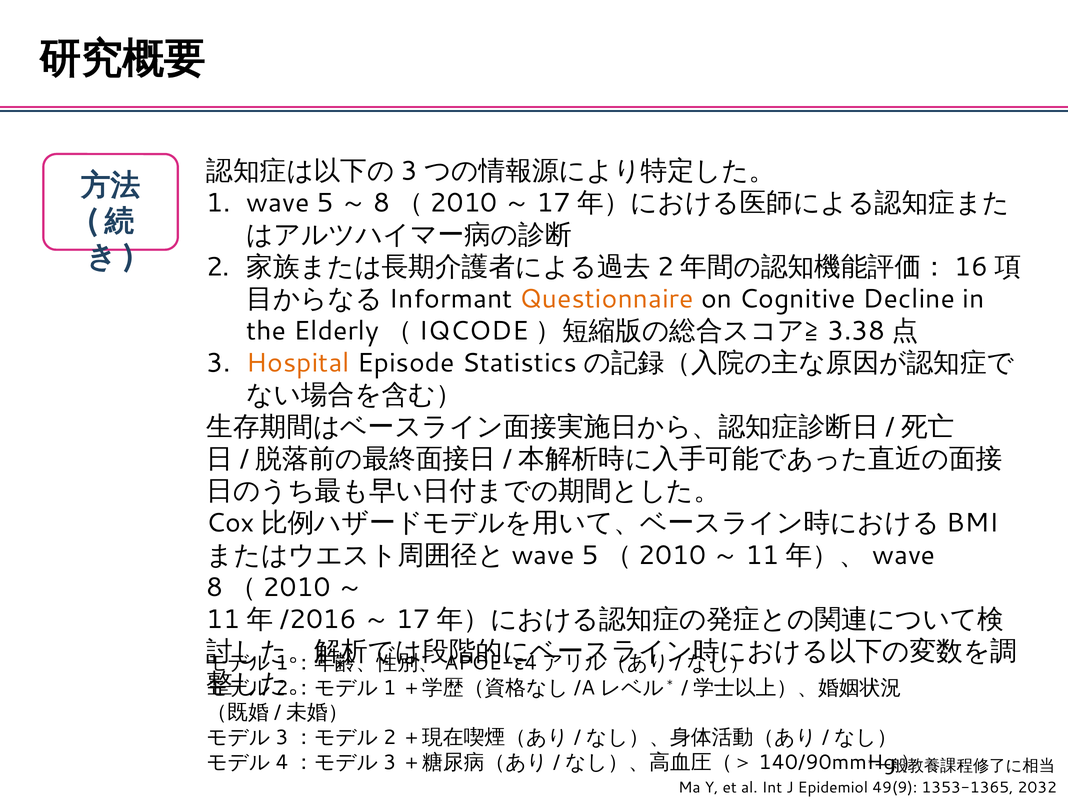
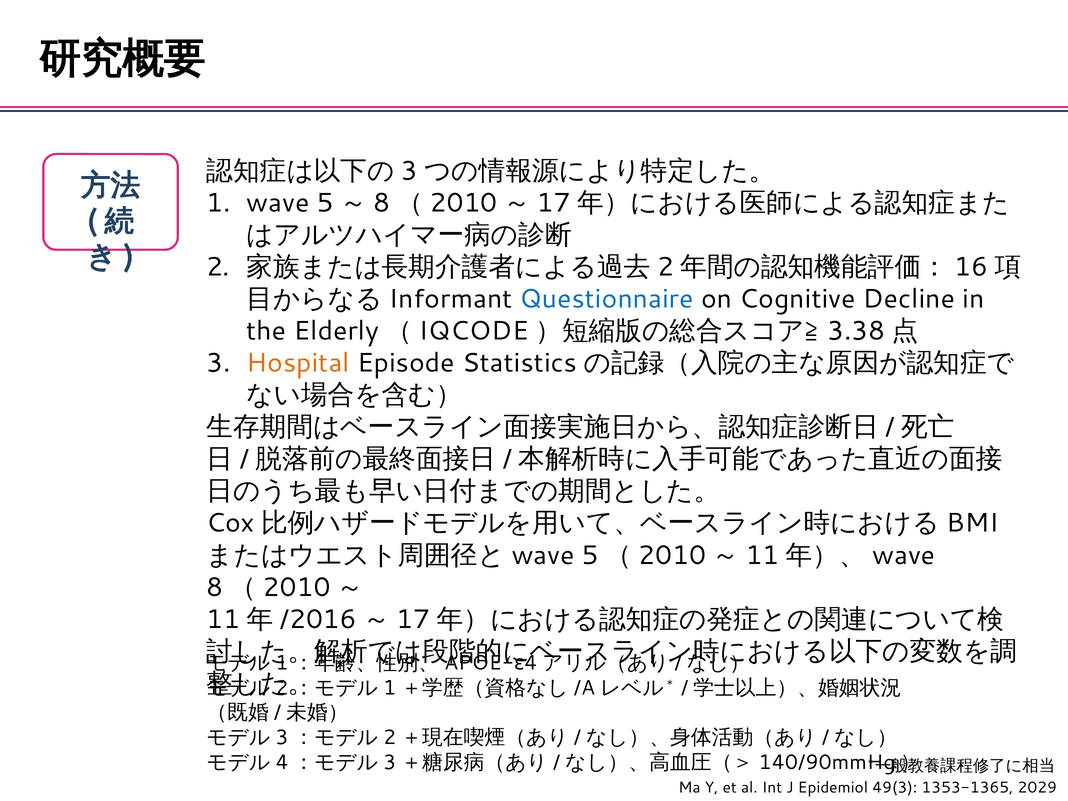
Questionnaire colour: orange -> blue (607, 299)
49(9: 49(9 -> 49(3 (895, 787)
2032: 2032 -> 2029 (1037, 787)
